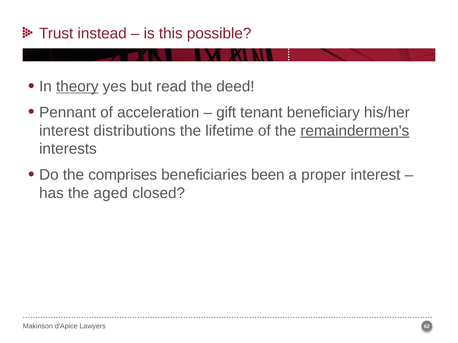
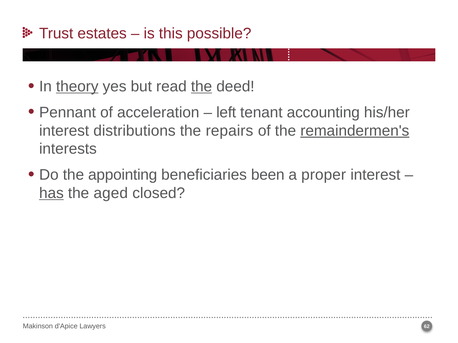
instead: instead -> estates (102, 34)
the underline: none -> present (202, 87)
gift: gift -> left (226, 113)
beneficiary: beneficiary -> accounting (323, 113)
lifetime: lifetime -> repairs (229, 131)
comprises: comprises -> appointing (123, 175)
has underline: none -> present (51, 193)
